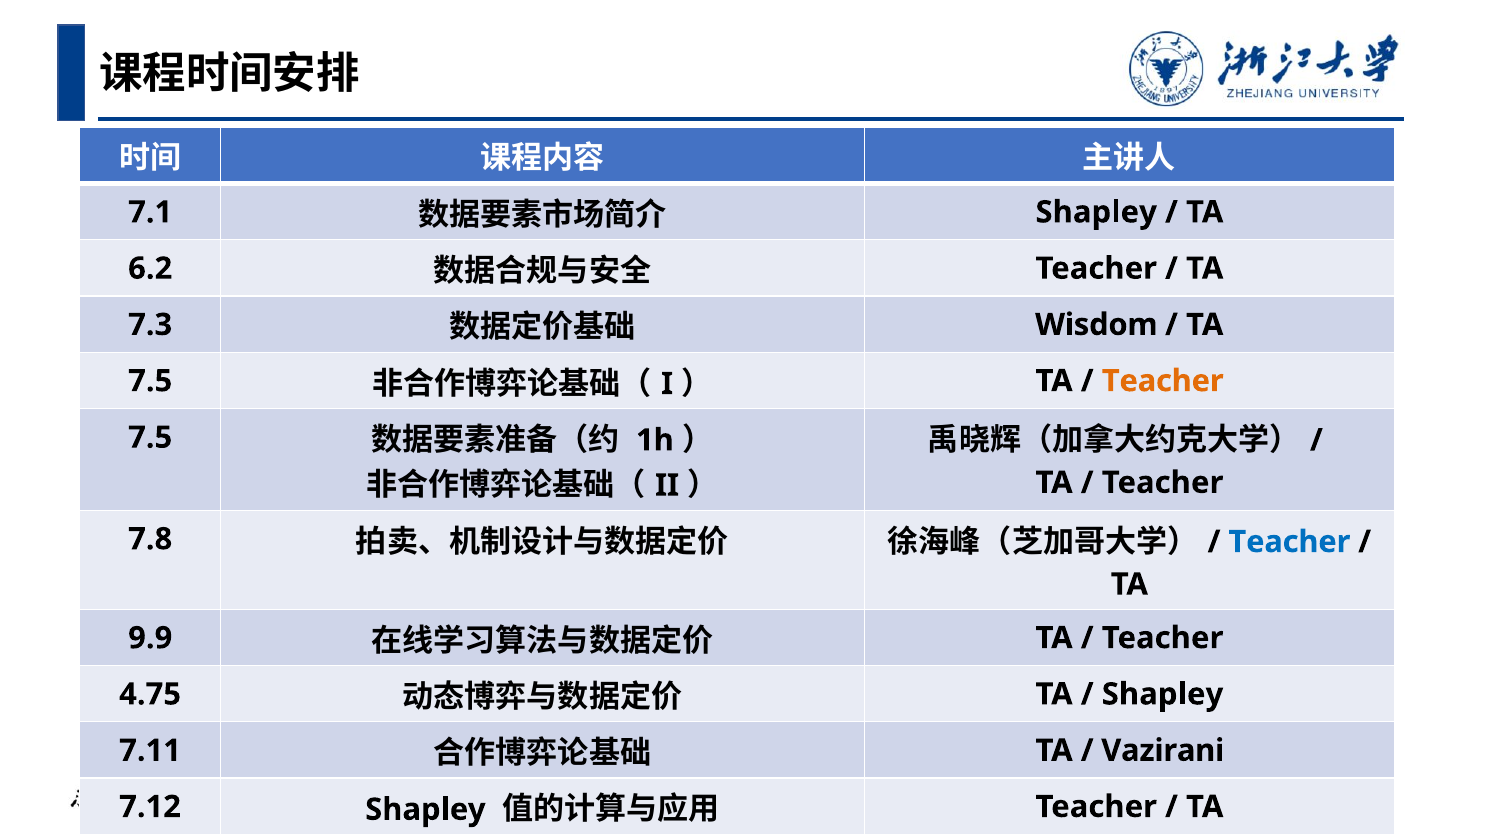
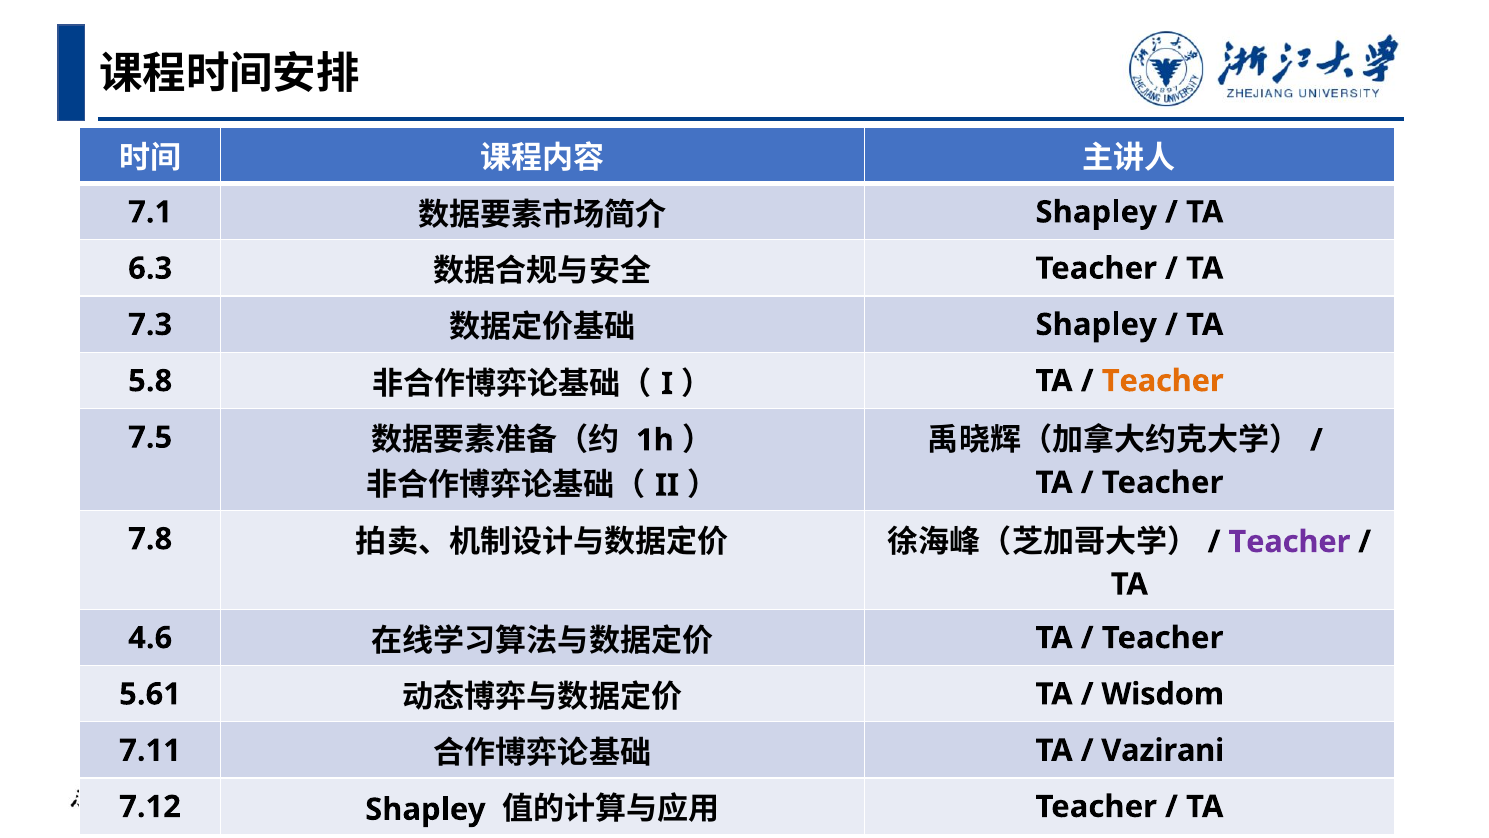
6.2: 6.2 -> 6.3 (150, 268)
Wisdom: Wisdom -> Shapley (1096, 325)
7.5: 7.5 -> 5.8 (150, 381)
Teacher colour: blue -> purple (1289, 542)
9.9: 9.9 -> 4.6 (150, 638)
4.75: 4.75 -> 5.61 (150, 694)
Shapley: Shapley -> Wisdom (1163, 694)
